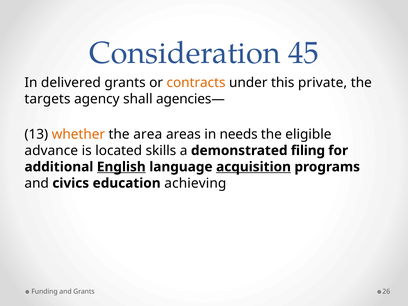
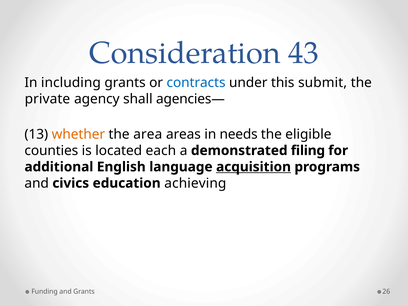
45: 45 -> 43 (304, 53)
delivered: delivered -> including (71, 83)
contracts colour: orange -> blue (196, 83)
private: private -> submit (323, 83)
targets: targets -> private (47, 99)
advance: advance -> counties (51, 151)
skills: skills -> each (161, 151)
English underline: present -> none (121, 167)
